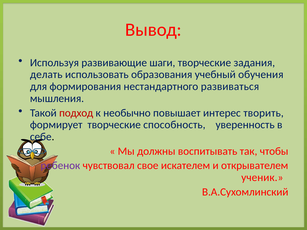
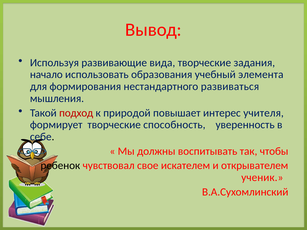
шаги: шаги -> вида (162, 63)
делать: делать -> начало (46, 75)
обучения: обучения -> элемента (261, 75)
необычно: необычно -> природой (127, 113)
творить: творить -> учителя (264, 113)
ребенок colour: purple -> black (60, 166)
